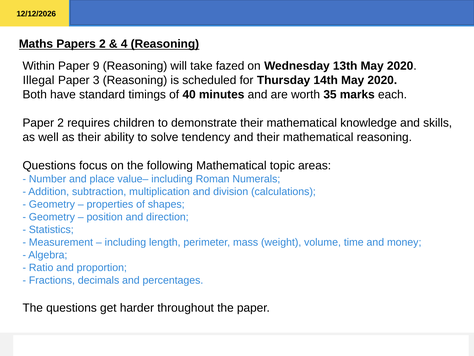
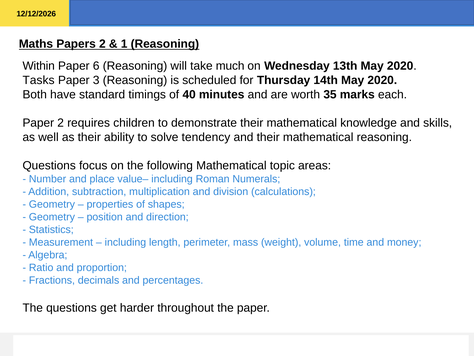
4: 4 -> 1 (124, 44)
Paper 9: 9 -> 6 (96, 66)
fazed: fazed -> much (230, 66)
Illegal: Illegal -> Tasks (39, 80)
